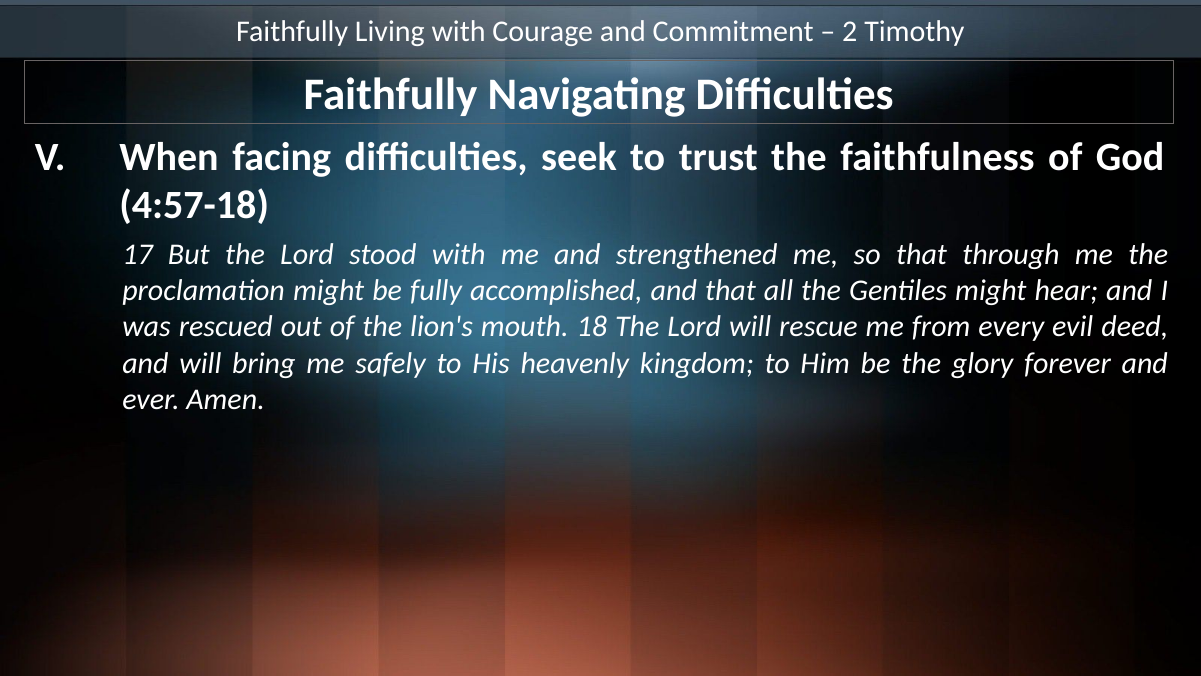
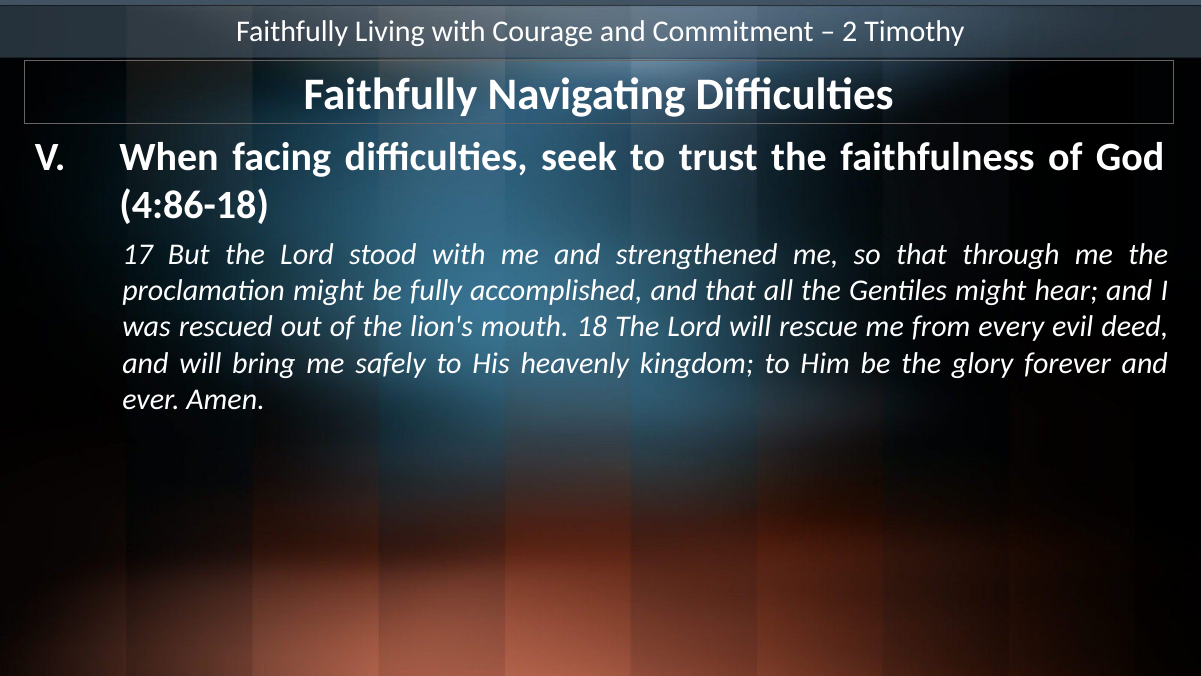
4:57-18: 4:57-18 -> 4:86-18 (194, 205)
